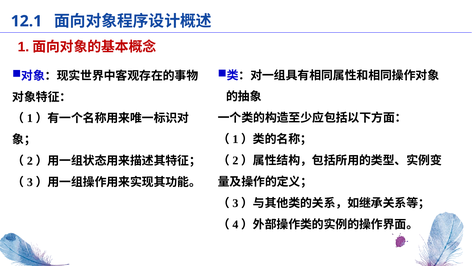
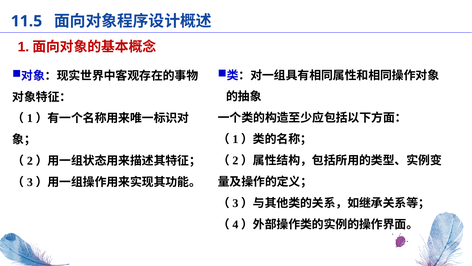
12.1: 12.1 -> 11.5 (26, 21)
